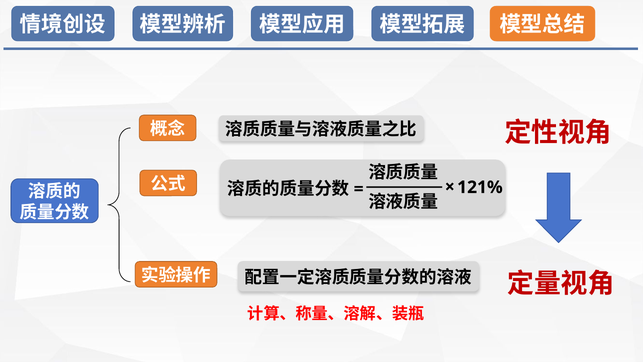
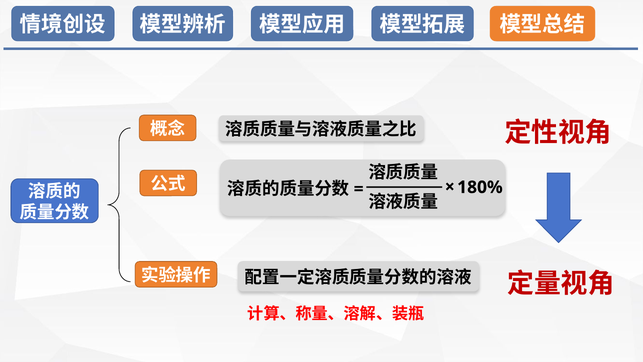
121%: 121% -> 180% (480, 187)
